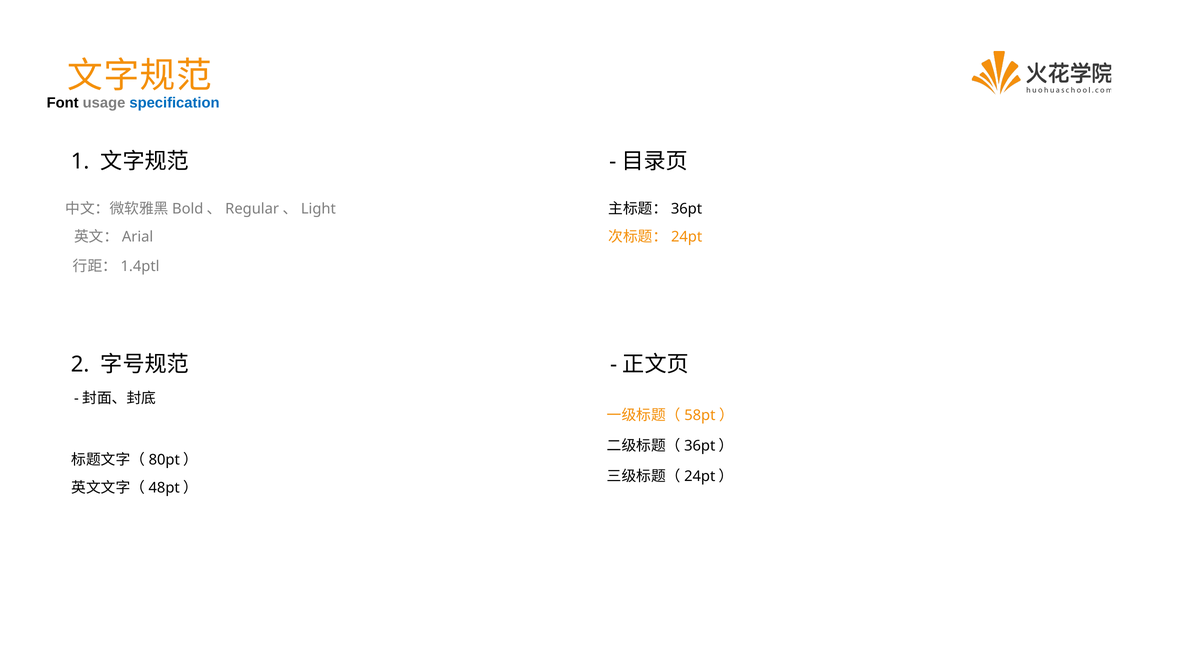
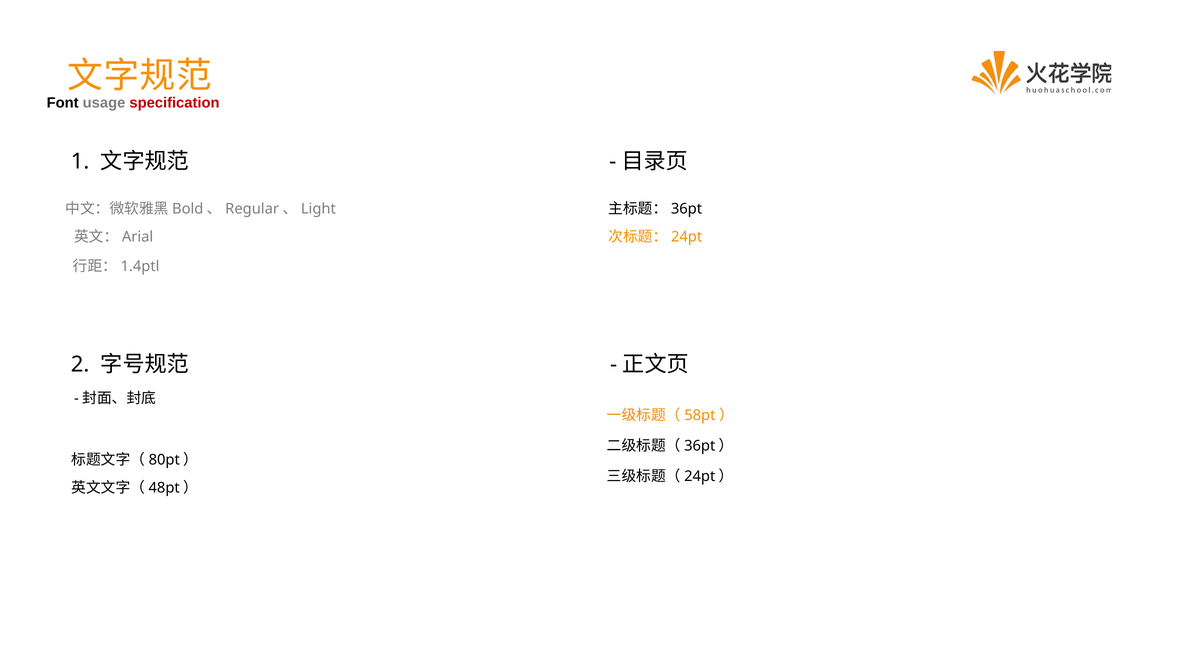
specification colour: blue -> red (174, 103)
